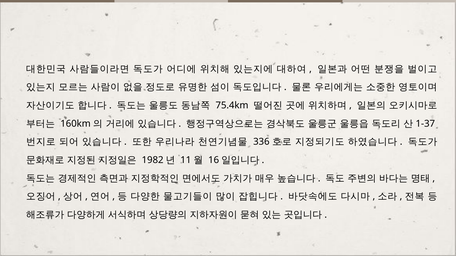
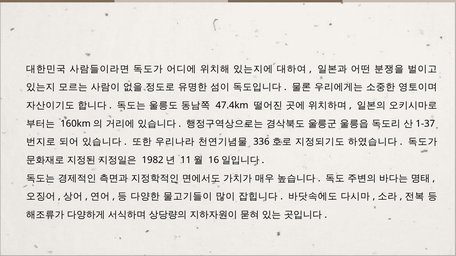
75.4km: 75.4km -> 47.4km (232, 106)
